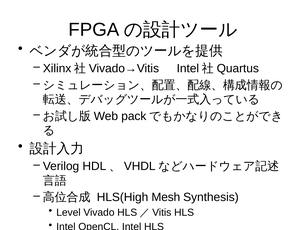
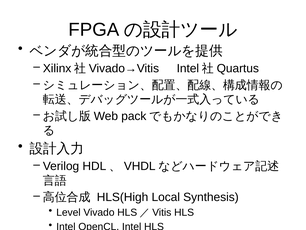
Mesh: Mesh -> Local (166, 197)
